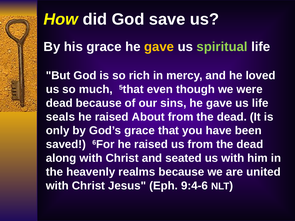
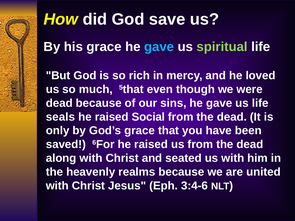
gave colour: yellow -> light blue (159, 47)
About: About -> Social (148, 117)
9:4-6: 9:4-6 -> 3:4-6 (194, 186)
